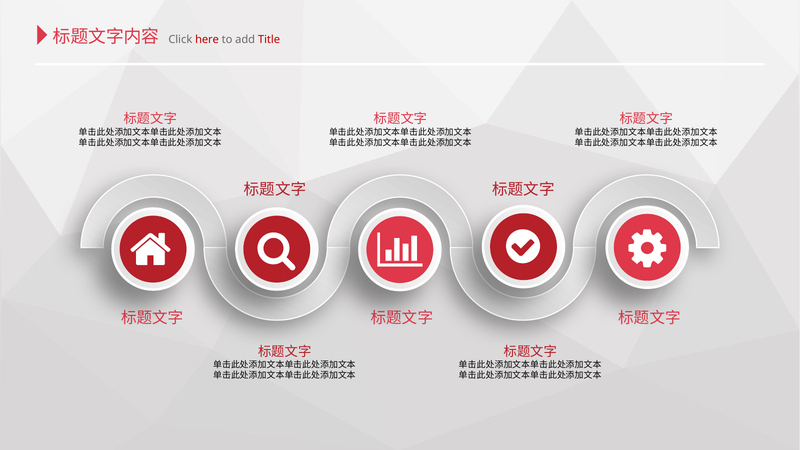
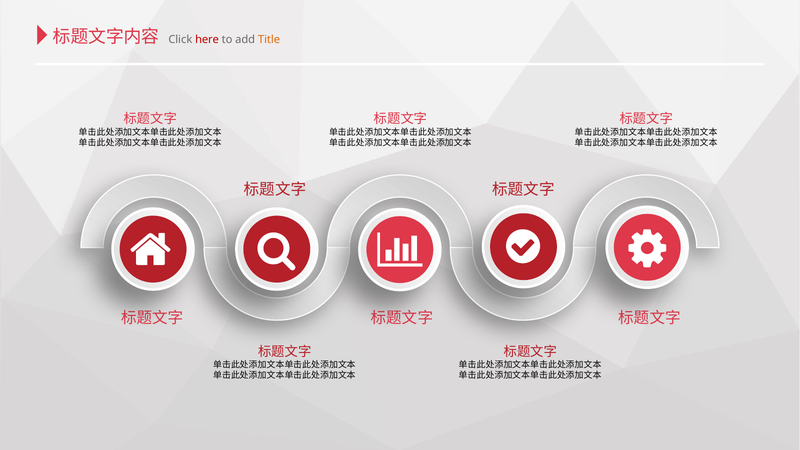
Title colour: red -> orange (269, 40)
